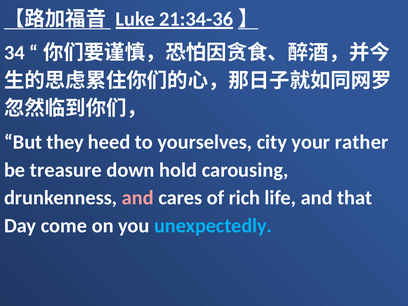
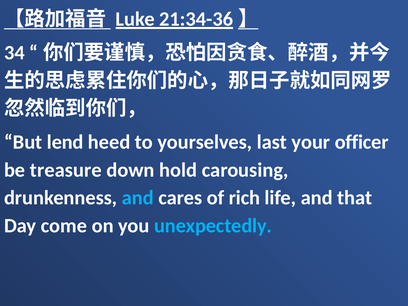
they: they -> lend (65, 142)
city: city -> last (272, 142)
rather: rather -> officer (362, 142)
and colour: pink -> light blue (138, 198)
